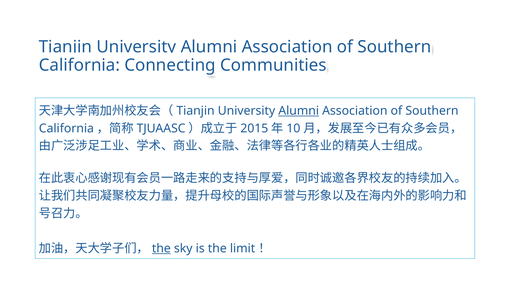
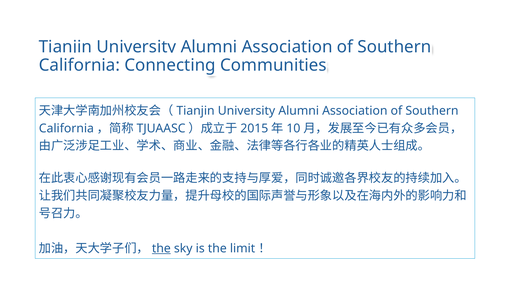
Alumni underline: present -> none (299, 111)
